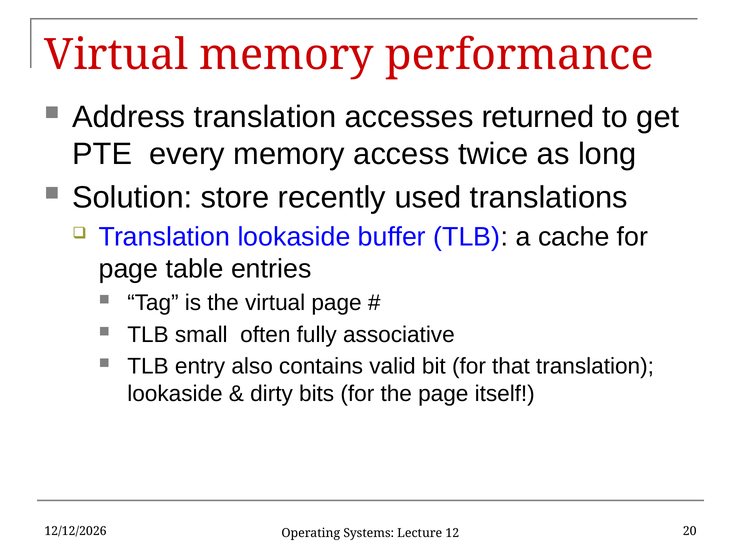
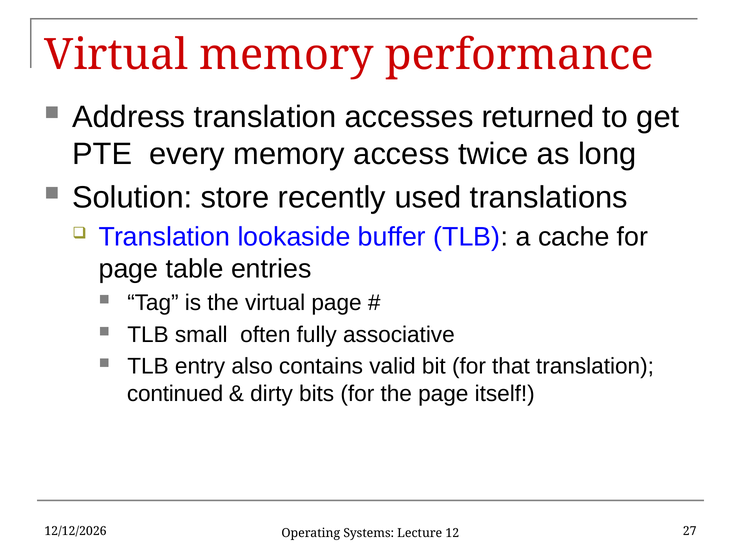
lookaside: lookaside -> continued (175, 393)
20: 20 -> 27 (690, 531)
